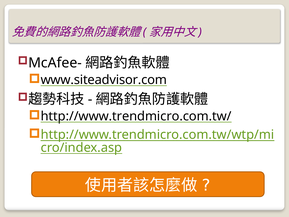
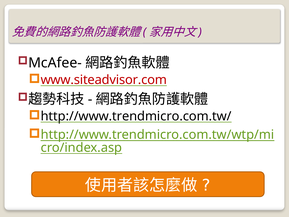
www.siteadvisor.com colour: black -> red (104, 80)
